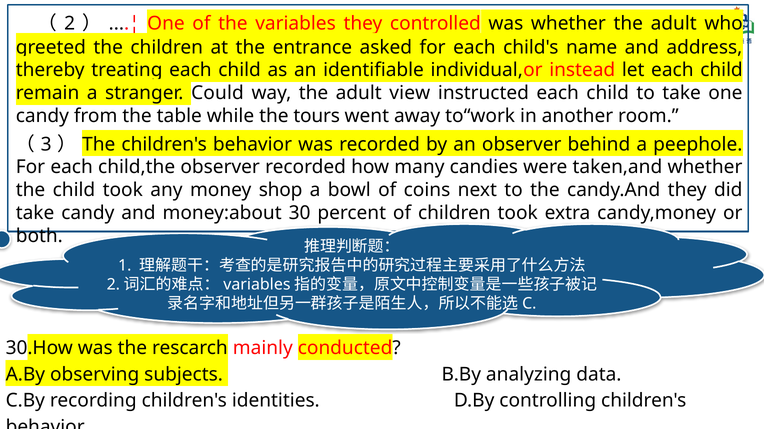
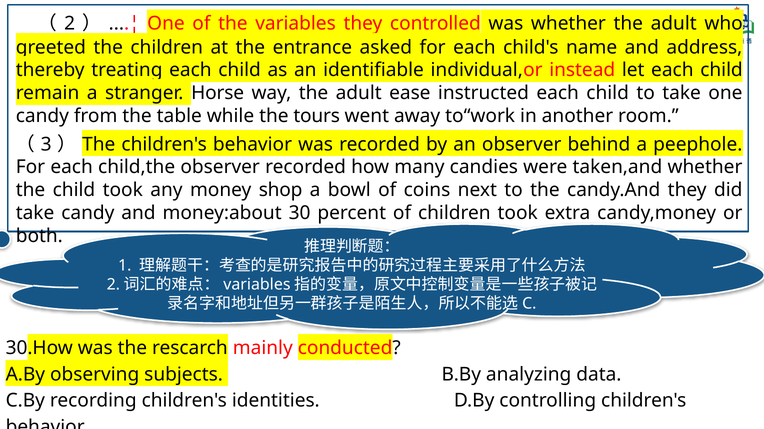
Could: Could -> Horse (218, 93)
view: view -> ease (410, 93)
